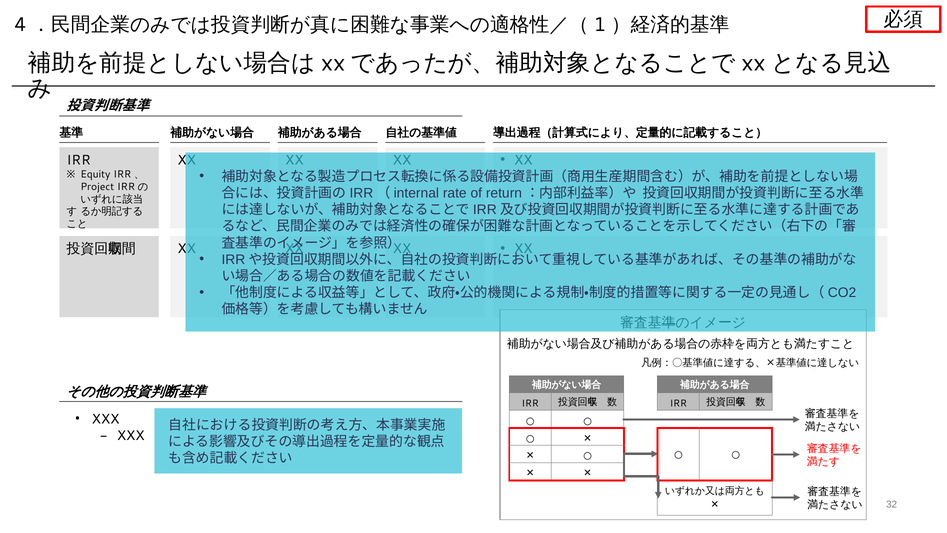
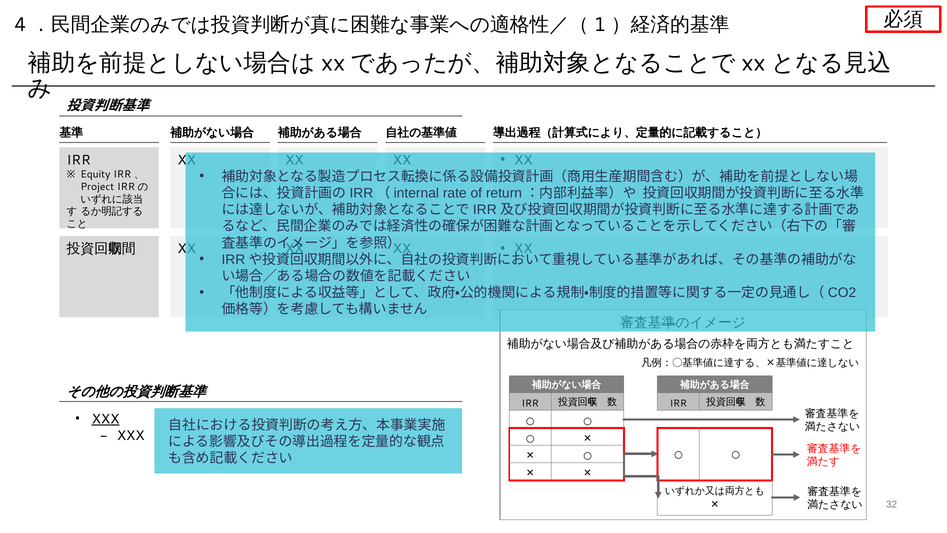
XXX underline: none -> present (106, 419)
